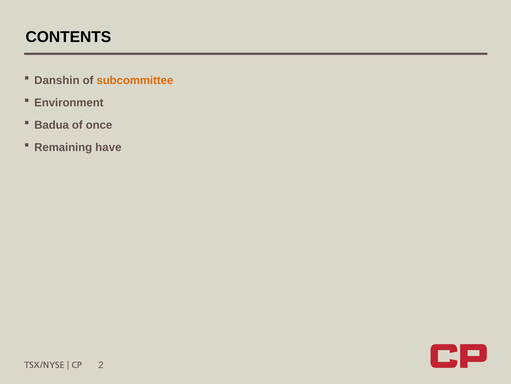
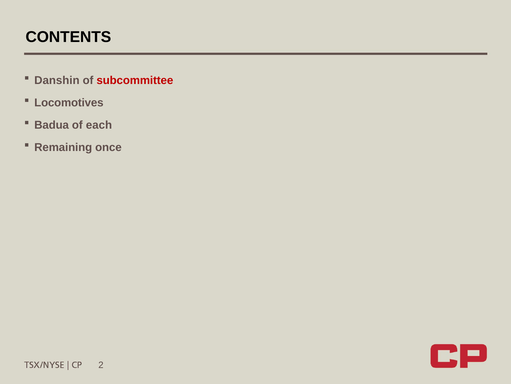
subcommittee colour: orange -> red (135, 80)
Environment: Environment -> Locomotives (69, 103)
once: once -> each (99, 125)
have: have -> once (108, 147)
